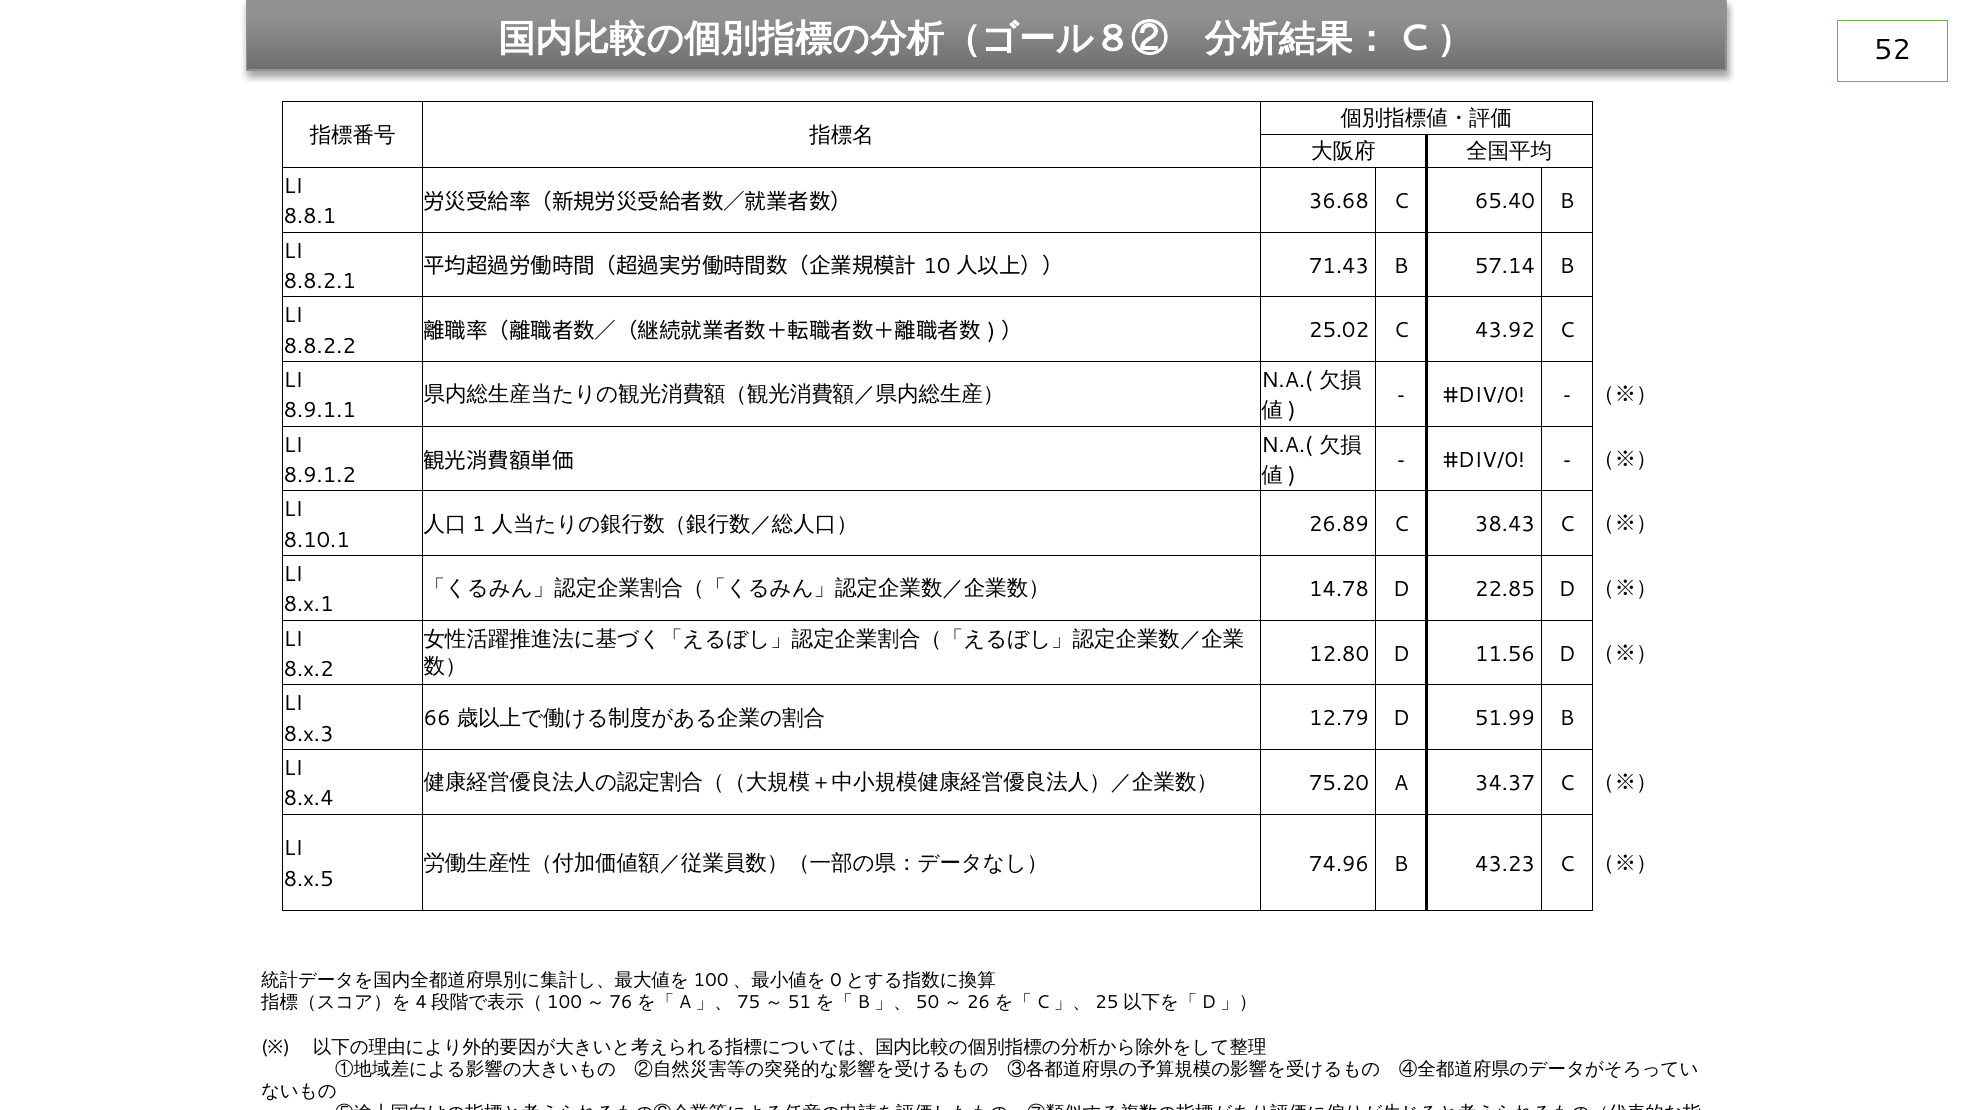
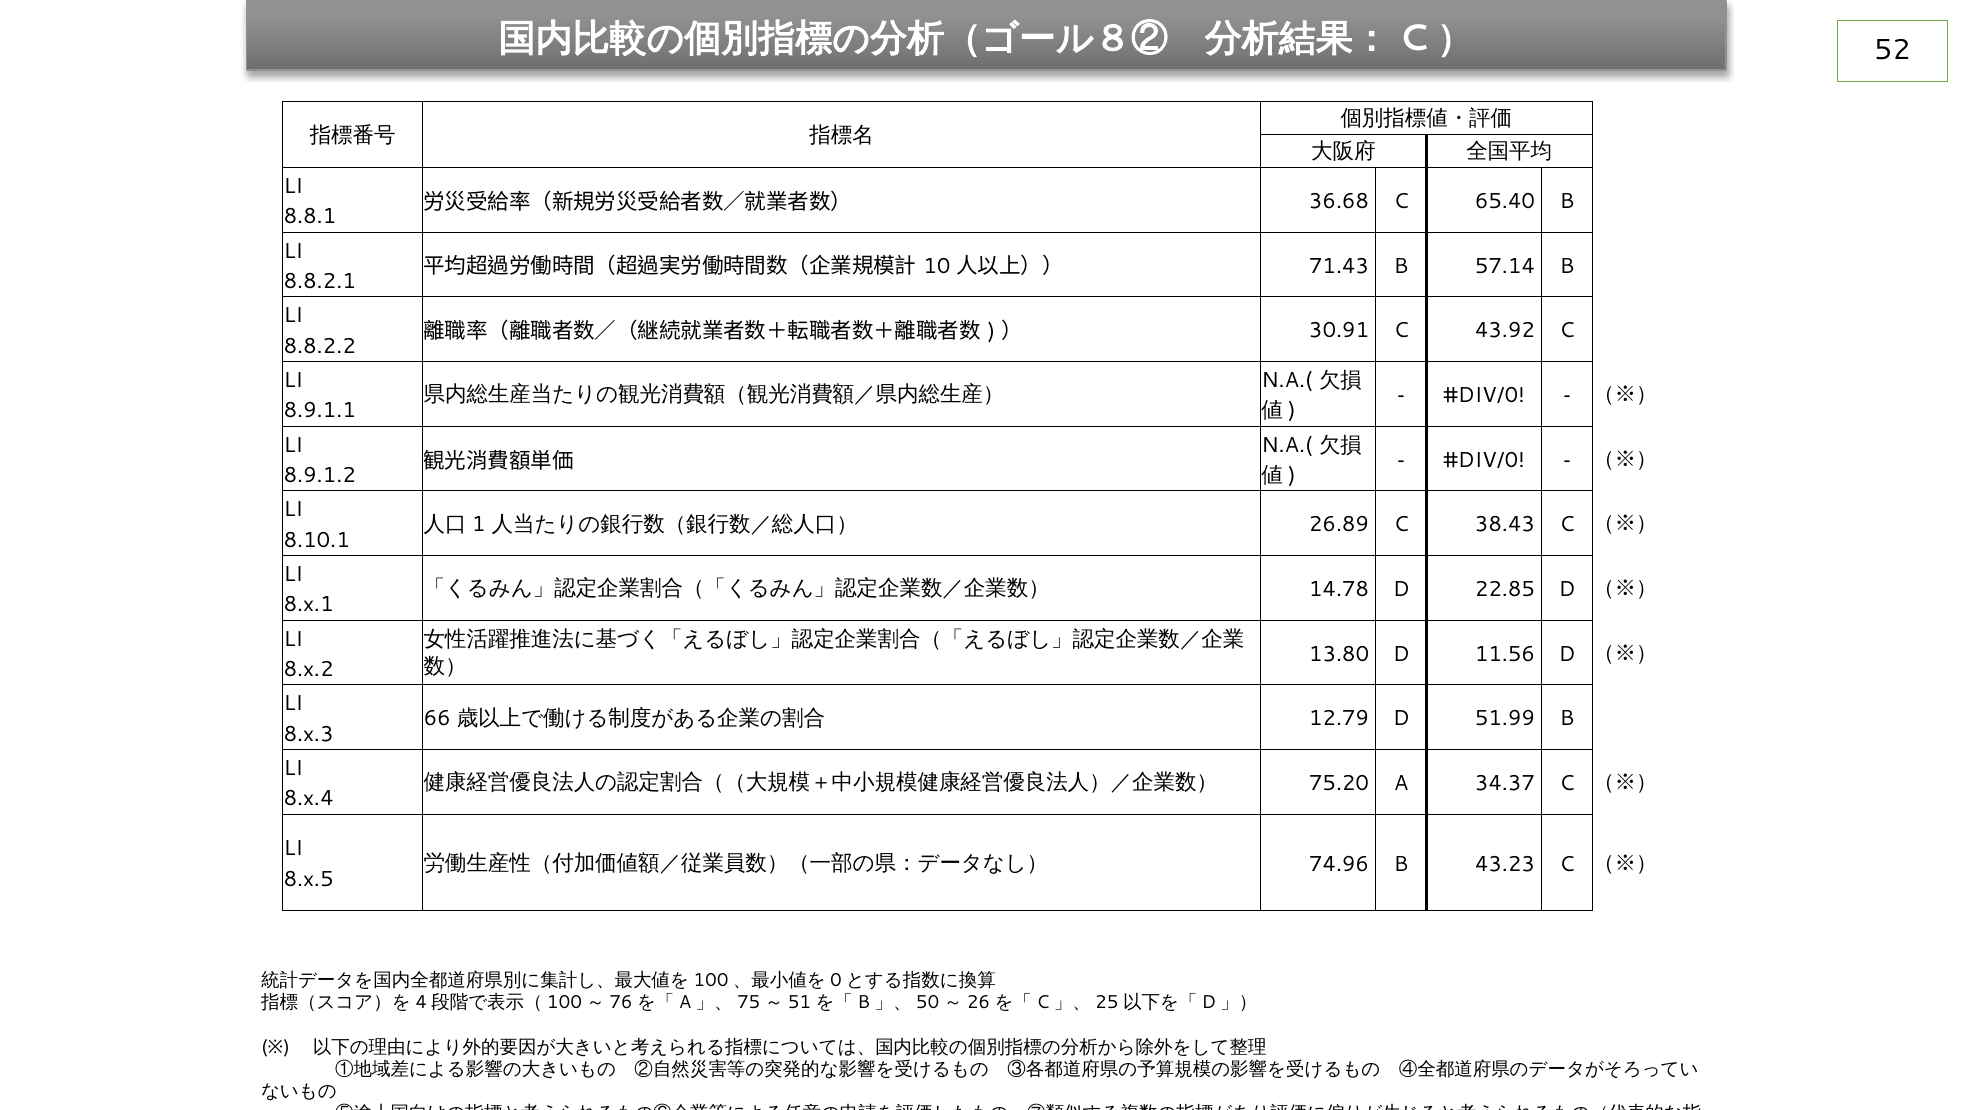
25.02: 25.02 -> 30.91 (1339, 331)
12.80: 12.80 -> 13.80 (1339, 654)
